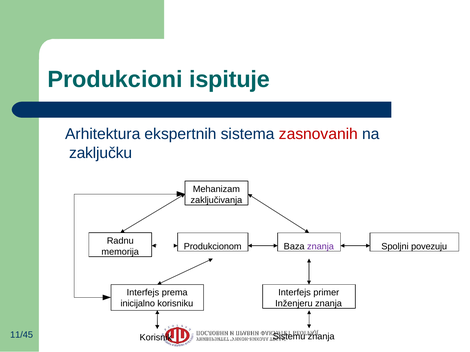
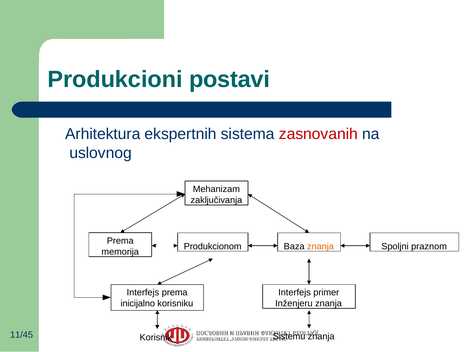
ispituje: ispituje -> postavi (229, 79)
zaključku: zaključku -> uslovnog (101, 153)
Radnu: Radnu -> Prema (120, 241)
znanja colour: purple -> orange (320, 247)
povezuju: povezuju -> praznom (429, 247)
